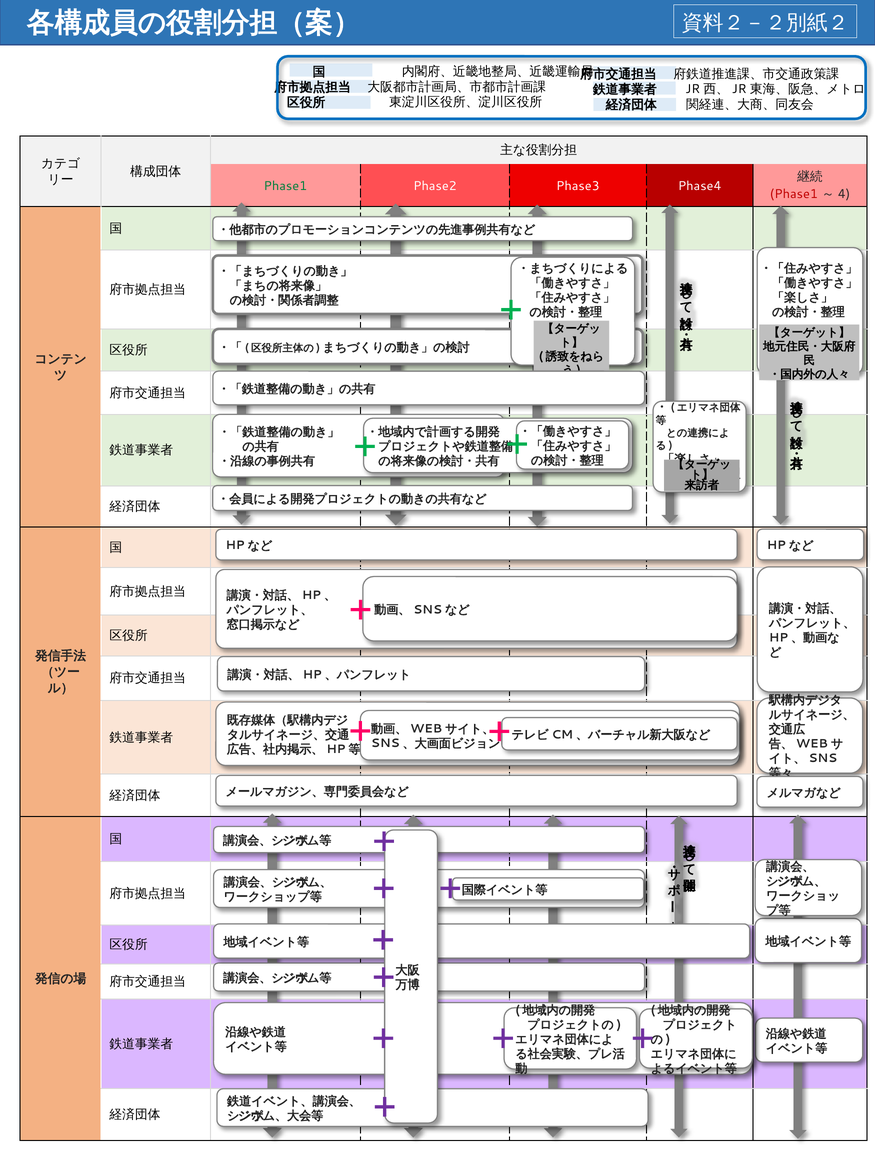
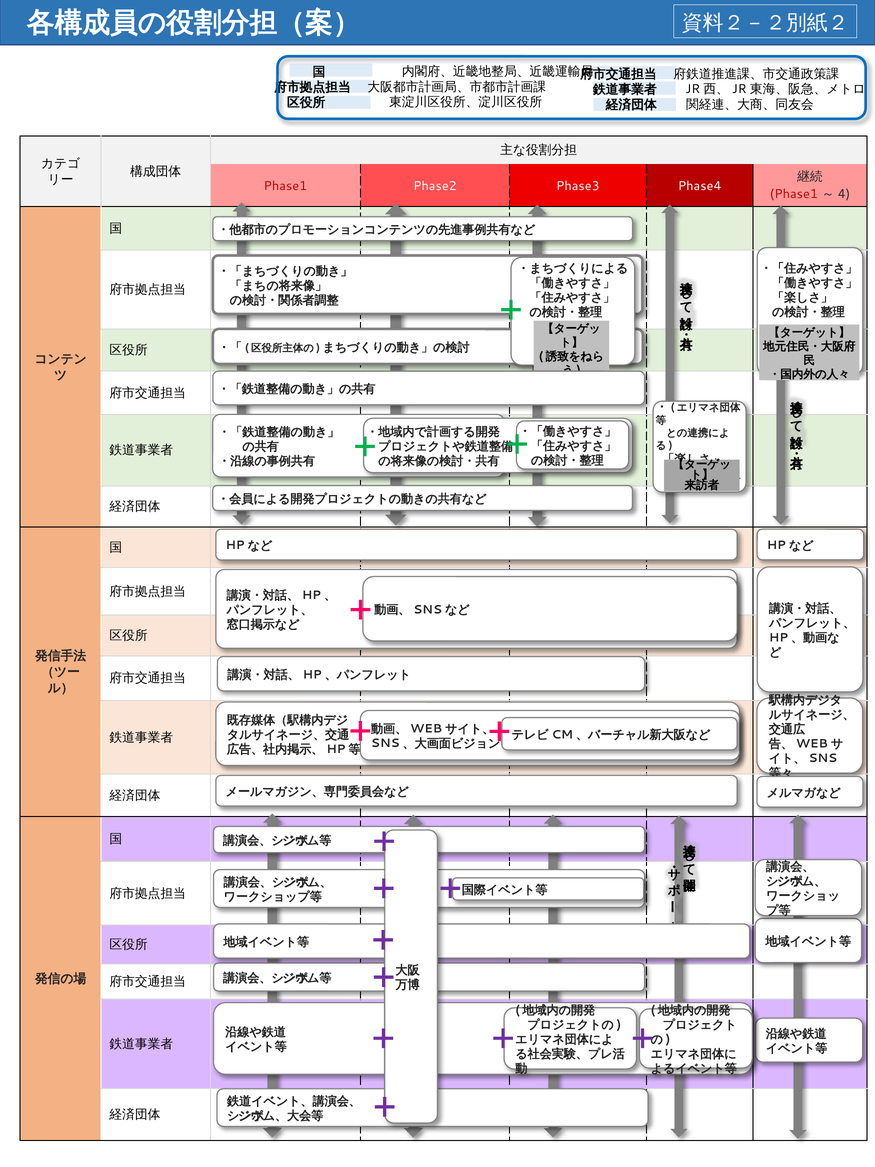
Phase1 colour: green -> red (285, 186)
